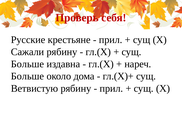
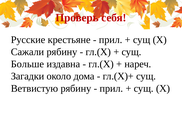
Больше: Больше -> Загадки (28, 76)
